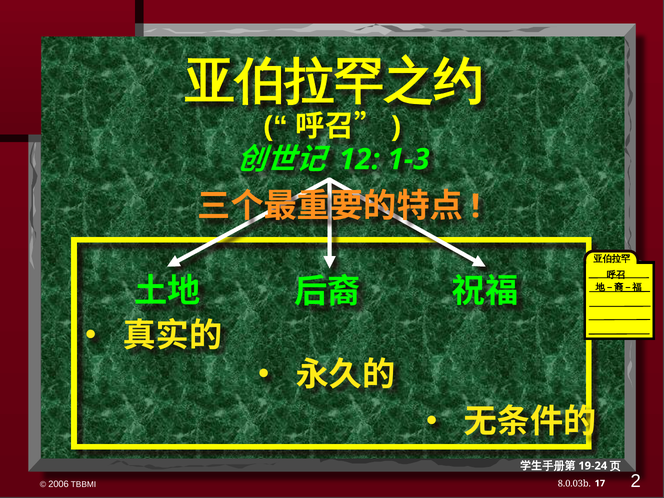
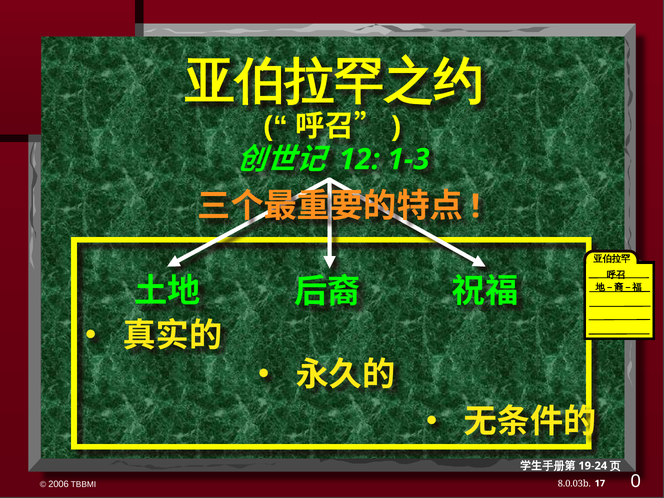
2: 2 -> 0 (636, 481)
